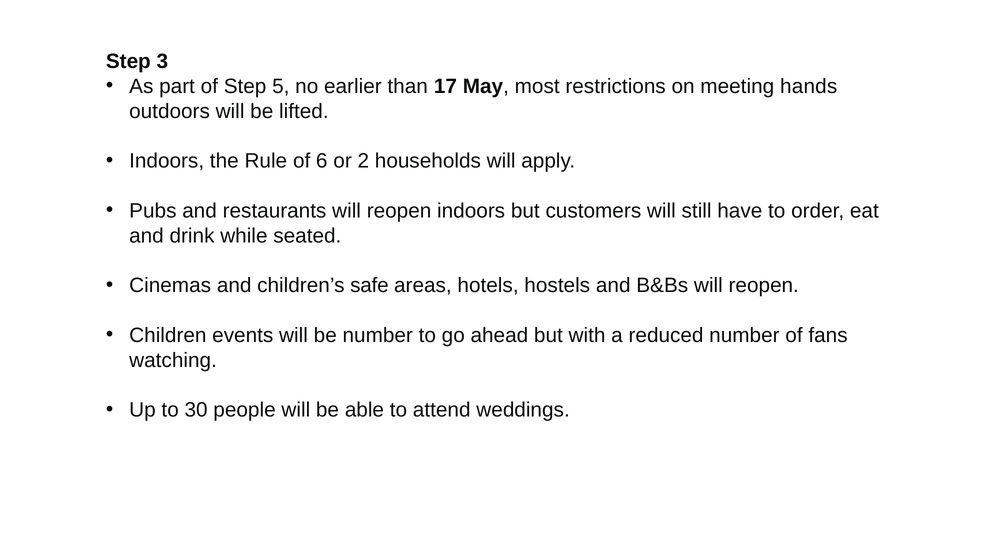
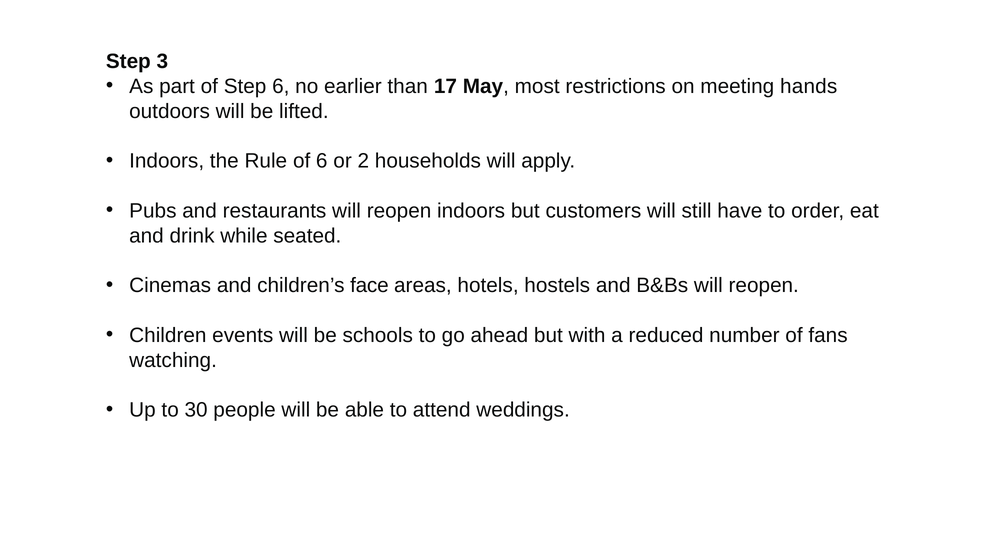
Step 5: 5 -> 6 (281, 86)
safe: safe -> face (369, 285)
be number: number -> schools (378, 335)
